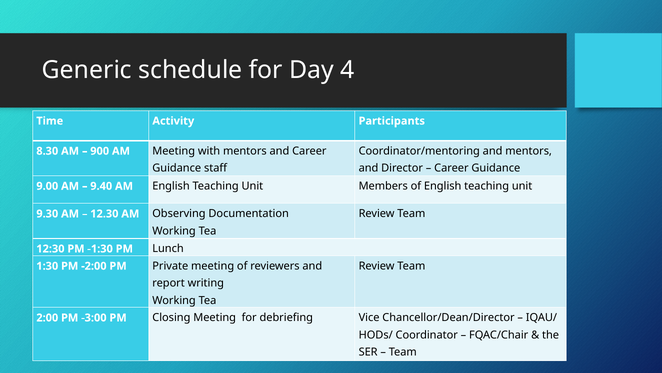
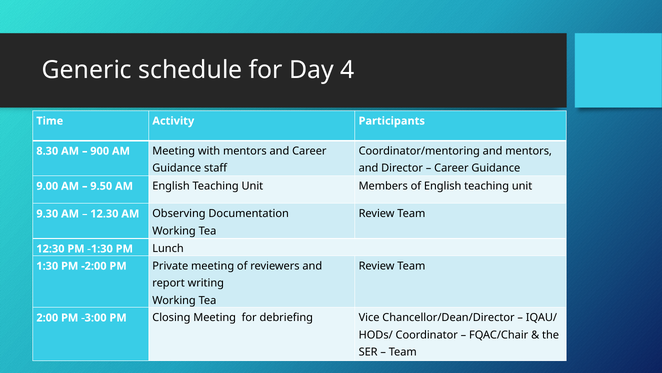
9.40: 9.40 -> 9.50 (101, 186)
